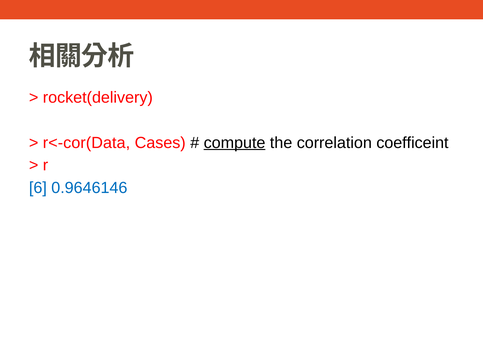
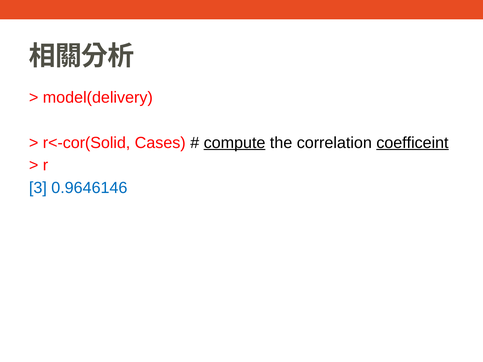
rocket(delivery: rocket(delivery -> model(delivery (98, 98)
r<-cor(Data: r<-cor(Data -> r<-cor(Solid (87, 143)
coefficeint underline: none -> present (412, 143)
6: 6 -> 3 (38, 188)
